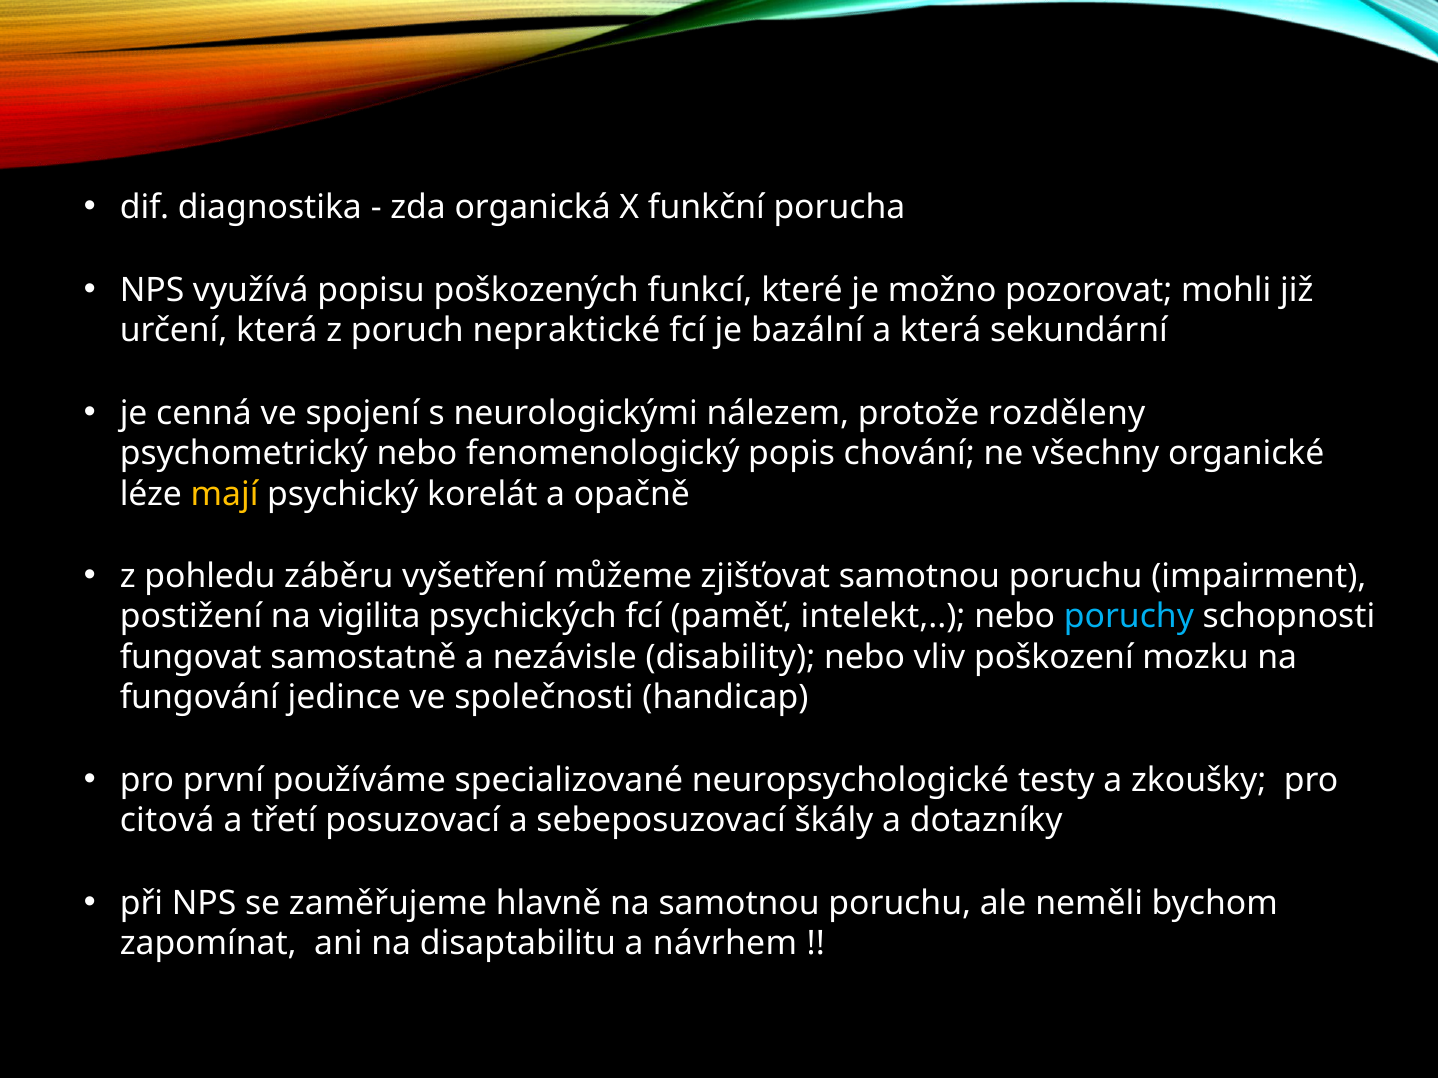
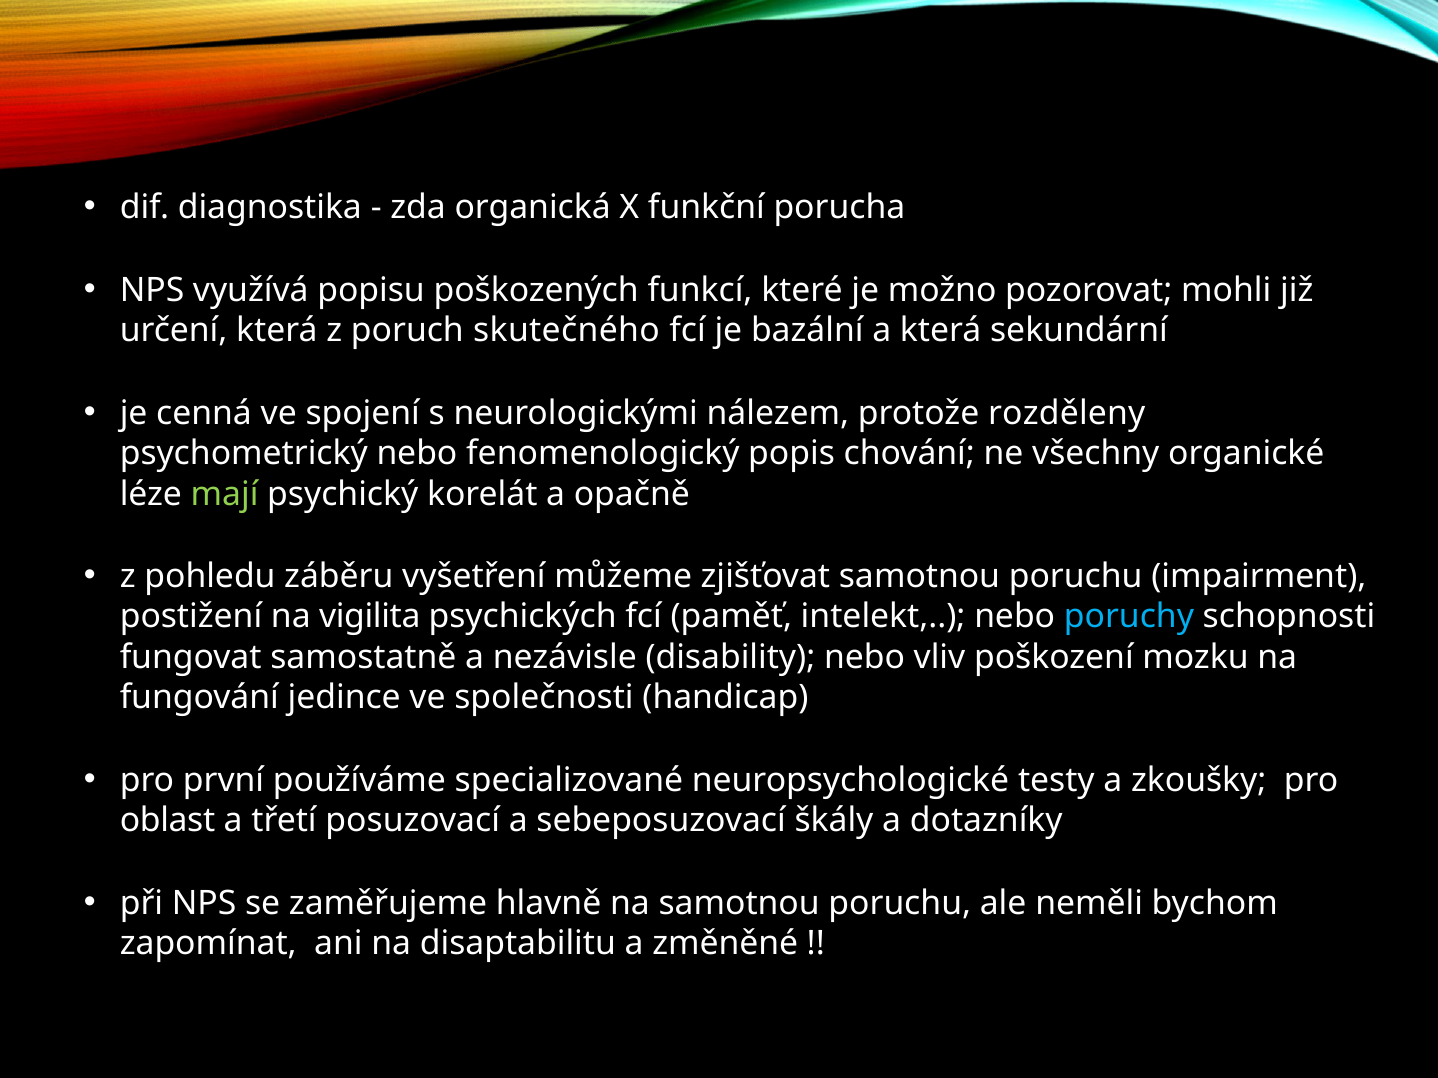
nepraktické: nepraktické -> skutečného (566, 331)
mají colour: yellow -> light green (225, 494)
citová: citová -> oblast (168, 821)
návrhem: návrhem -> změněné (725, 944)
